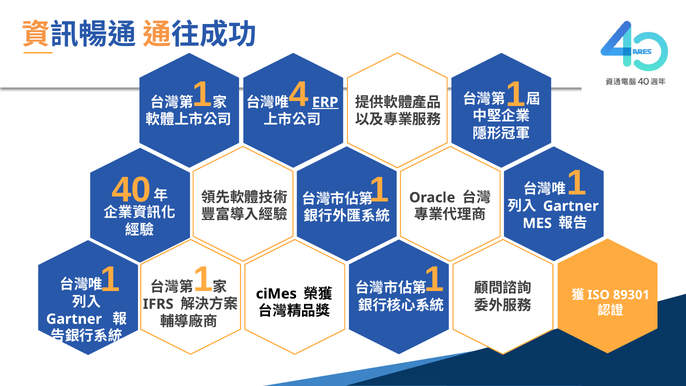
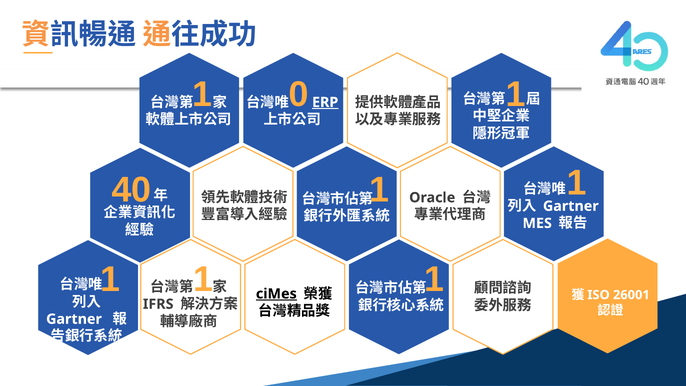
4: 4 -> 0 (299, 94)
89301: 89301 -> 26001 (631, 295)
ciMes underline: none -> present (276, 294)
